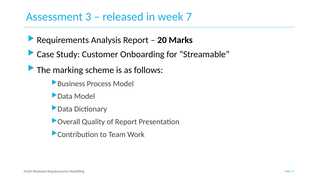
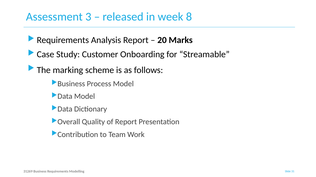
7: 7 -> 8 (189, 17)
